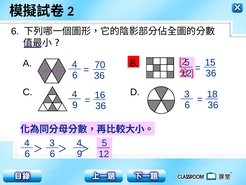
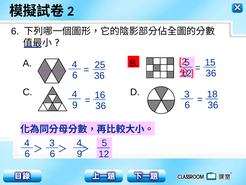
70: 70 -> 25 (100, 65)
